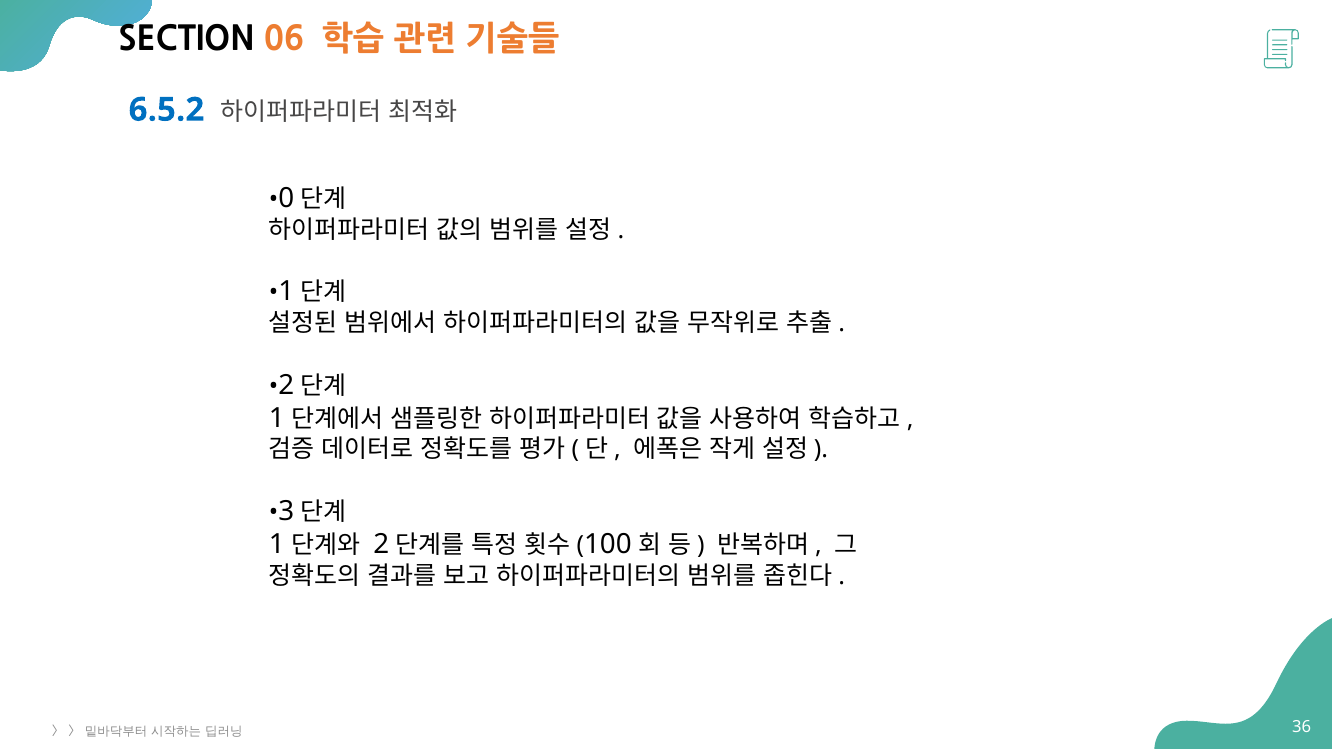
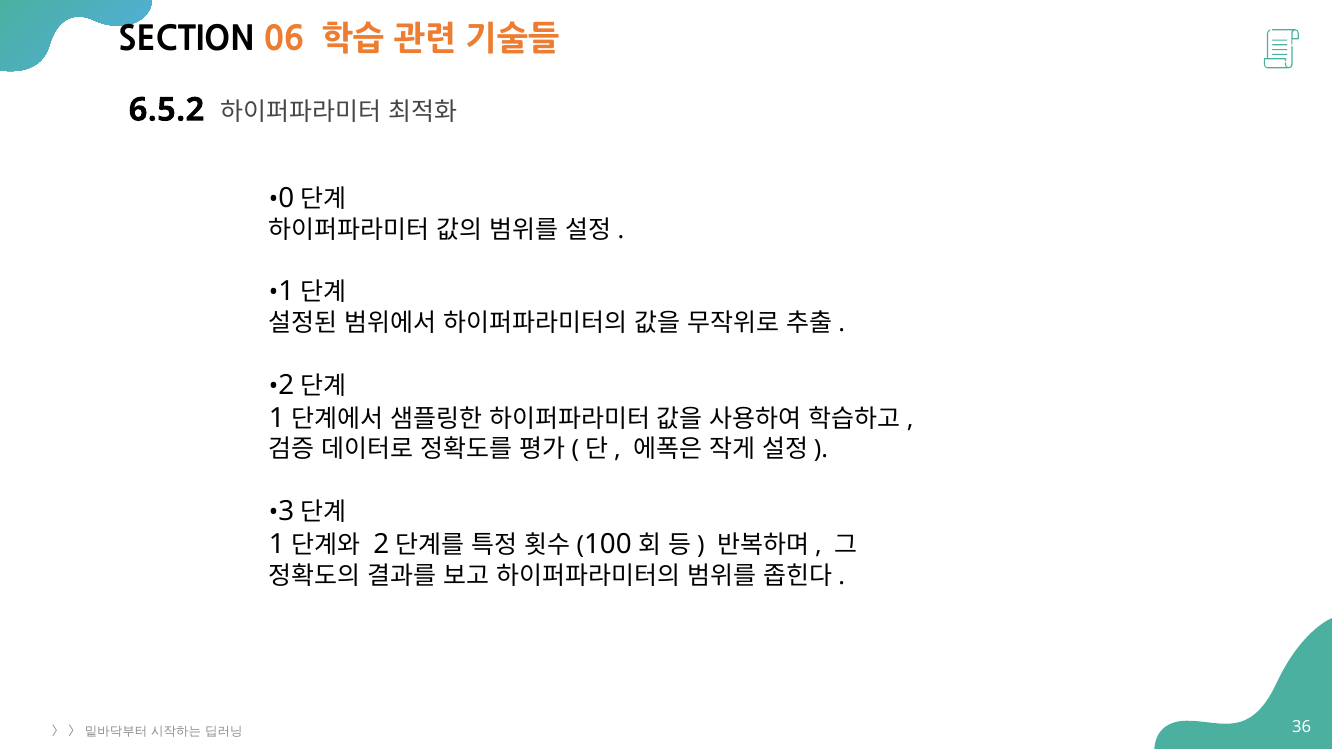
6.5.2 colour: blue -> black (166, 110)
